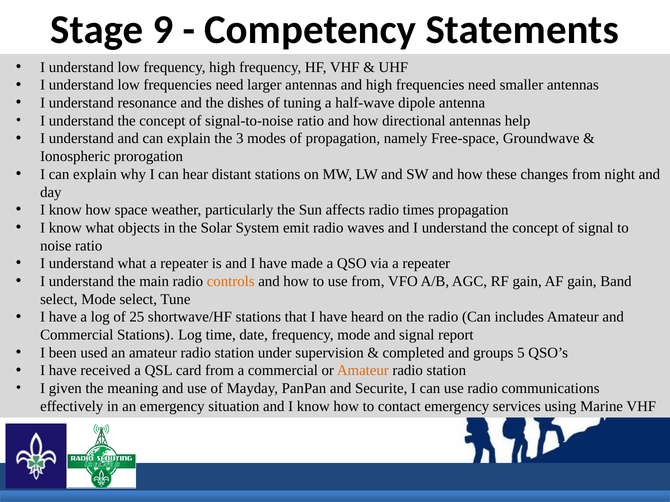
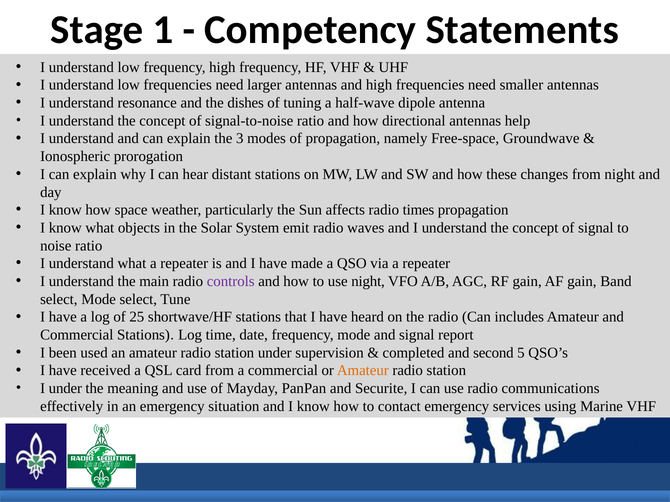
9: 9 -> 1 (163, 30)
controls colour: orange -> purple (231, 282)
use from: from -> night (368, 282)
groups: groups -> second (493, 353)
I given: given -> under (65, 389)
